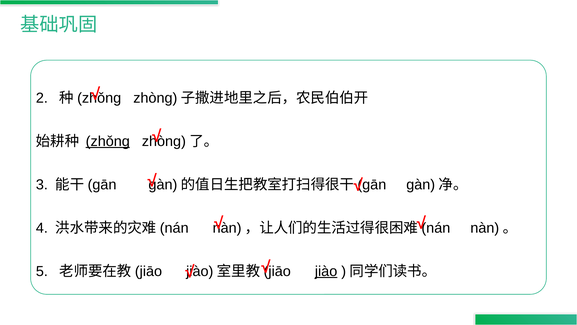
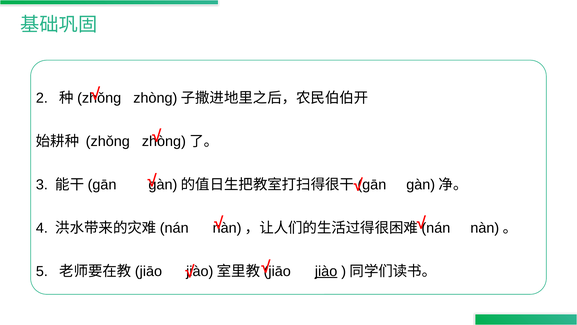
zhǒnɡ underline: present -> none (108, 141)
